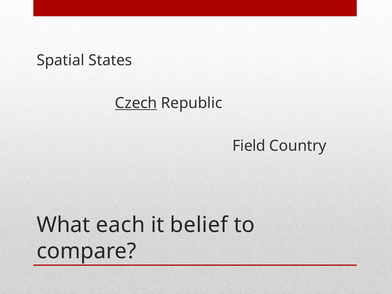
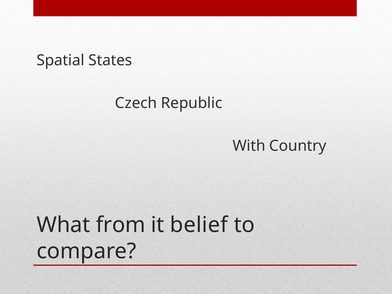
Czech underline: present -> none (136, 103)
Field: Field -> With (249, 146)
each: each -> from (121, 225)
